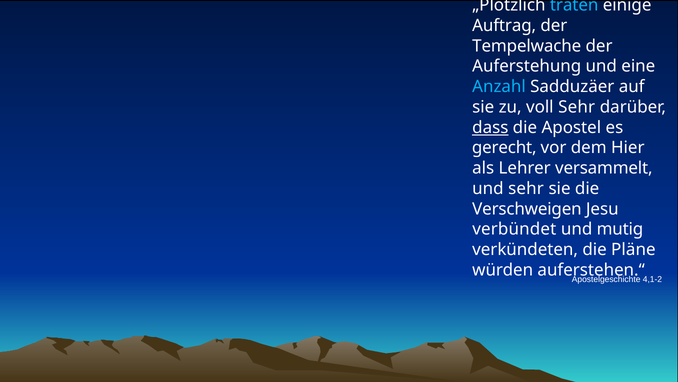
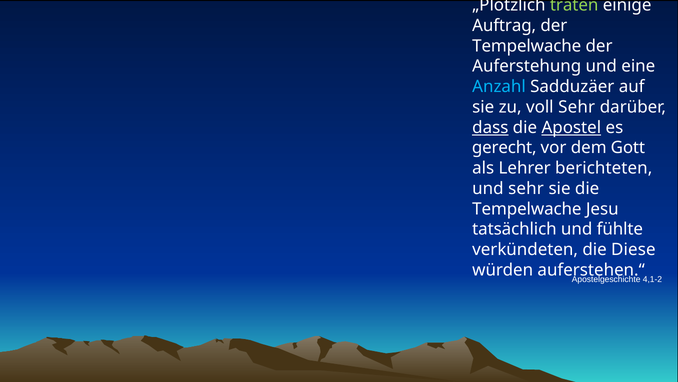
traten colour: light blue -> light green (574, 5)
Apostel underline: none -> present (571, 127)
Hier: Hier -> Gott (628, 148)
versammelt: versammelt -> berichteten (604, 168)
Verschweigen: Verschweigen -> Tempelwache (527, 209)
verbündet: verbündet -> tatsächlich (514, 229)
mutig: mutig -> fühlte (620, 229)
Pläne: Pläne -> Diese (633, 249)
